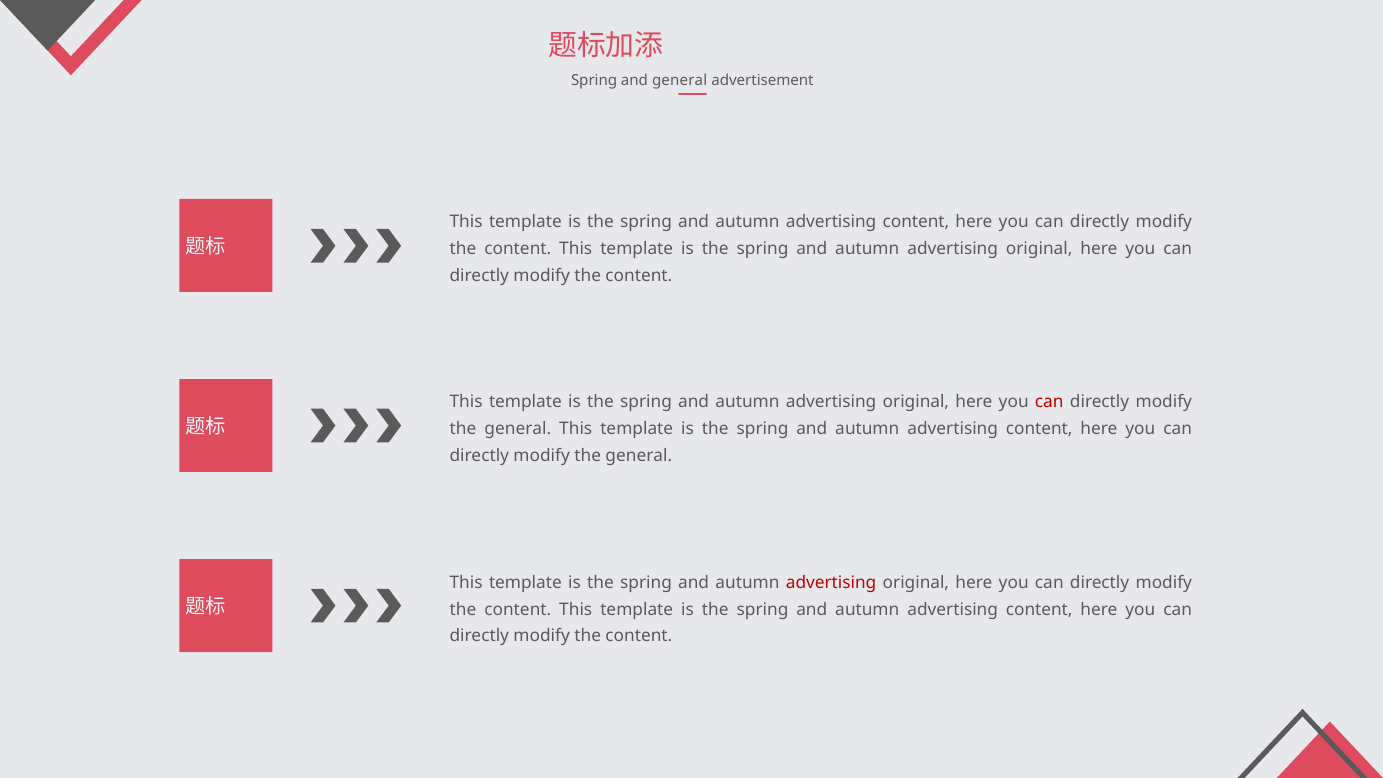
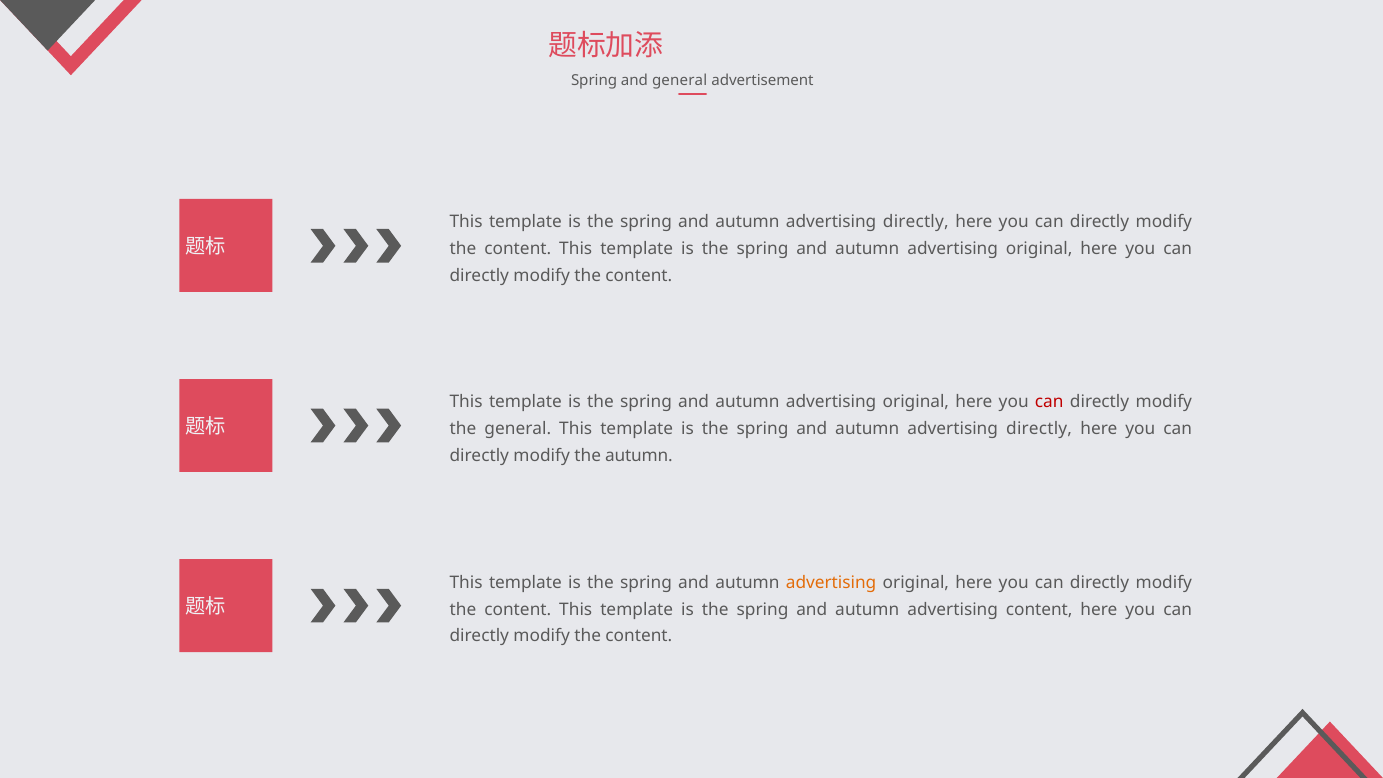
content: content -> directly (916, 222)
content: content -> directly (1039, 429)
general: general -> autumn (639, 456)
advertising colour: red -> orange (831, 582)
